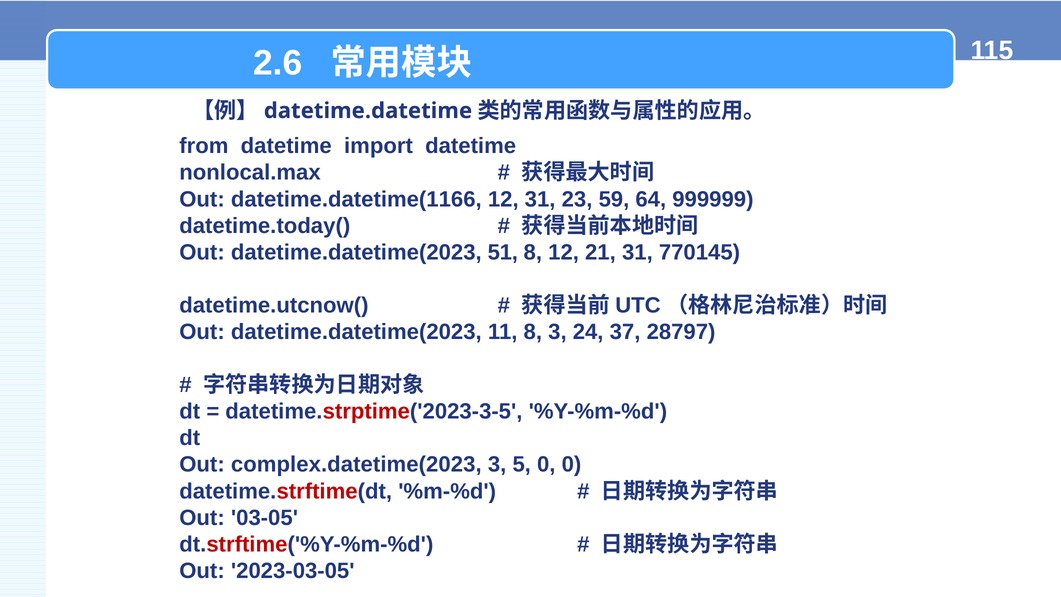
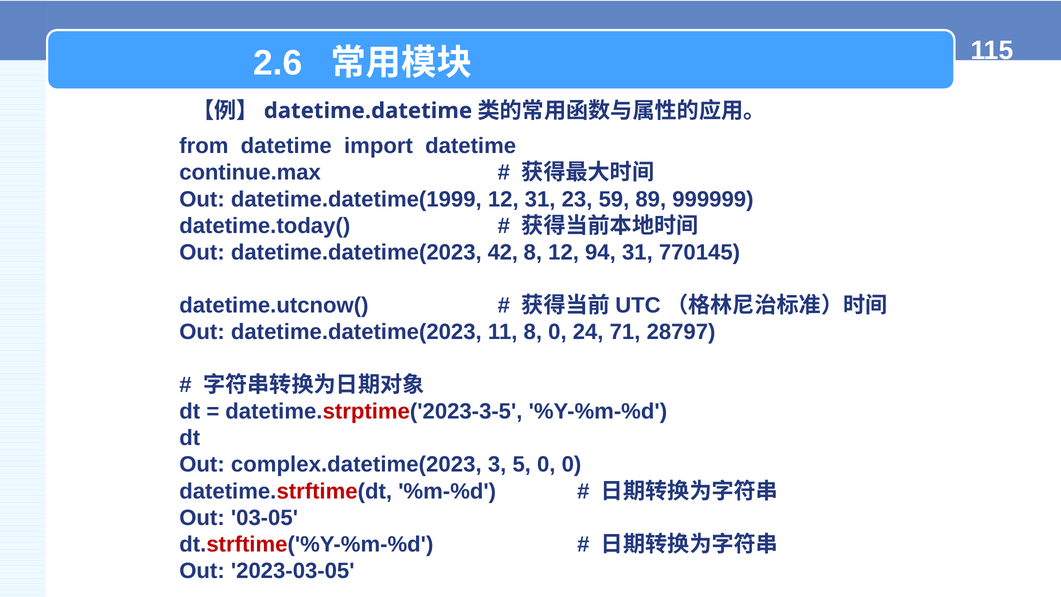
nonlocal.max: nonlocal.max -> continue.max (250, 173)
datetime.datetime(1166: datetime.datetime(1166 -> datetime.datetime(1999 (356, 199)
64: 64 -> 89 (651, 199)
51: 51 -> 42 (503, 252)
21: 21 -> 94 (600, 252)
8 3: 3 -> 0 (557, 332)
37: 37 -> 71 (625, 332)
